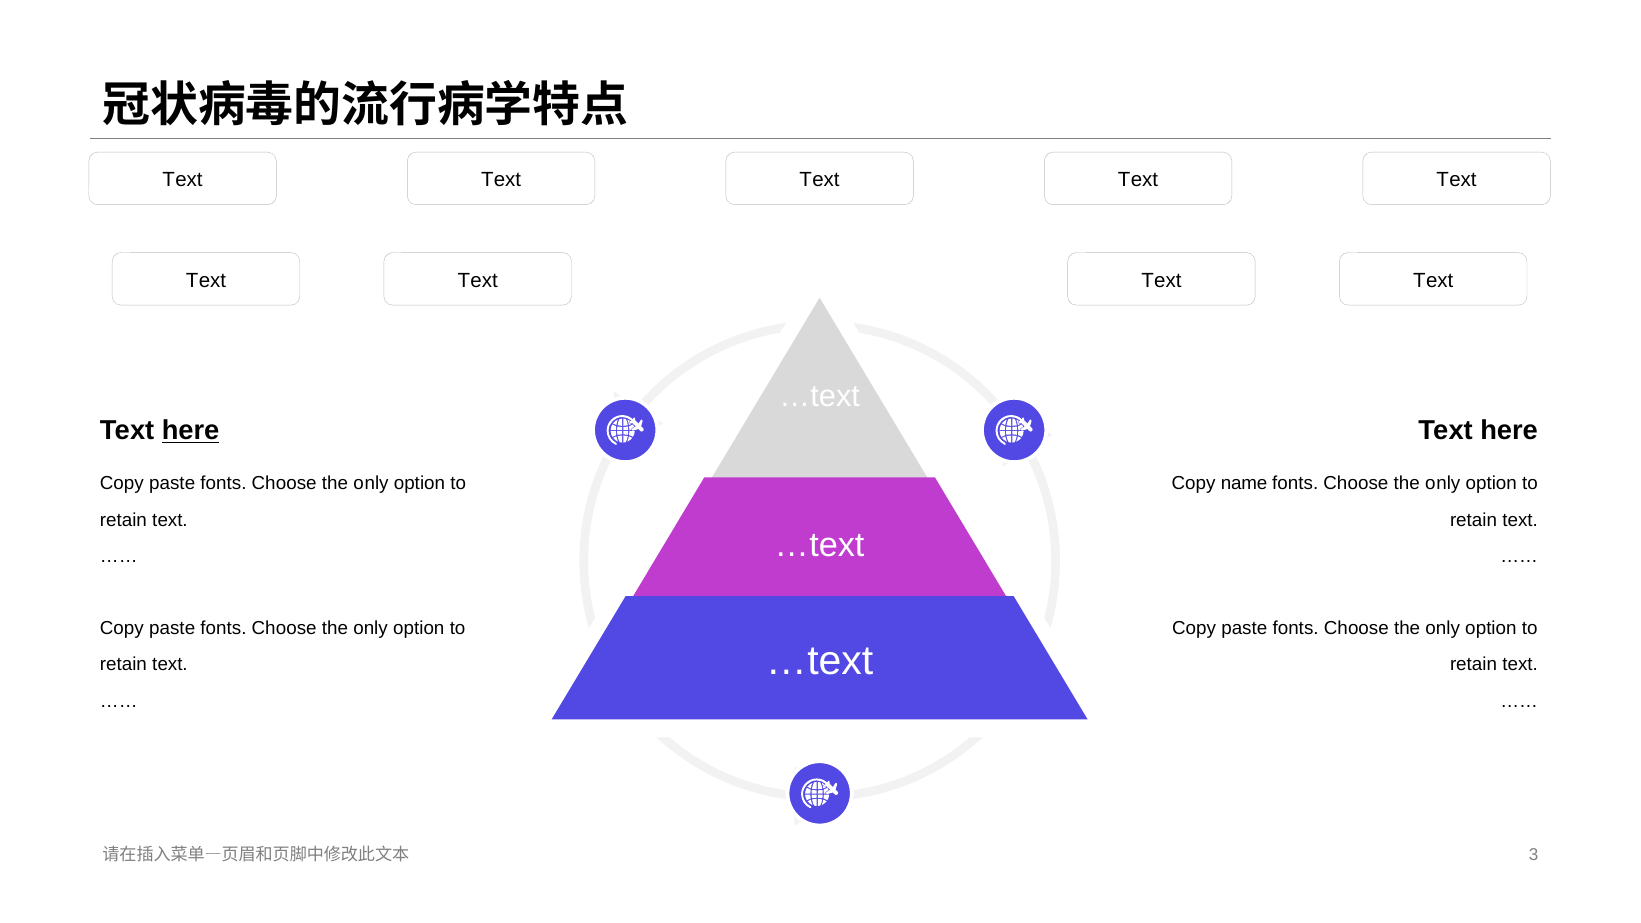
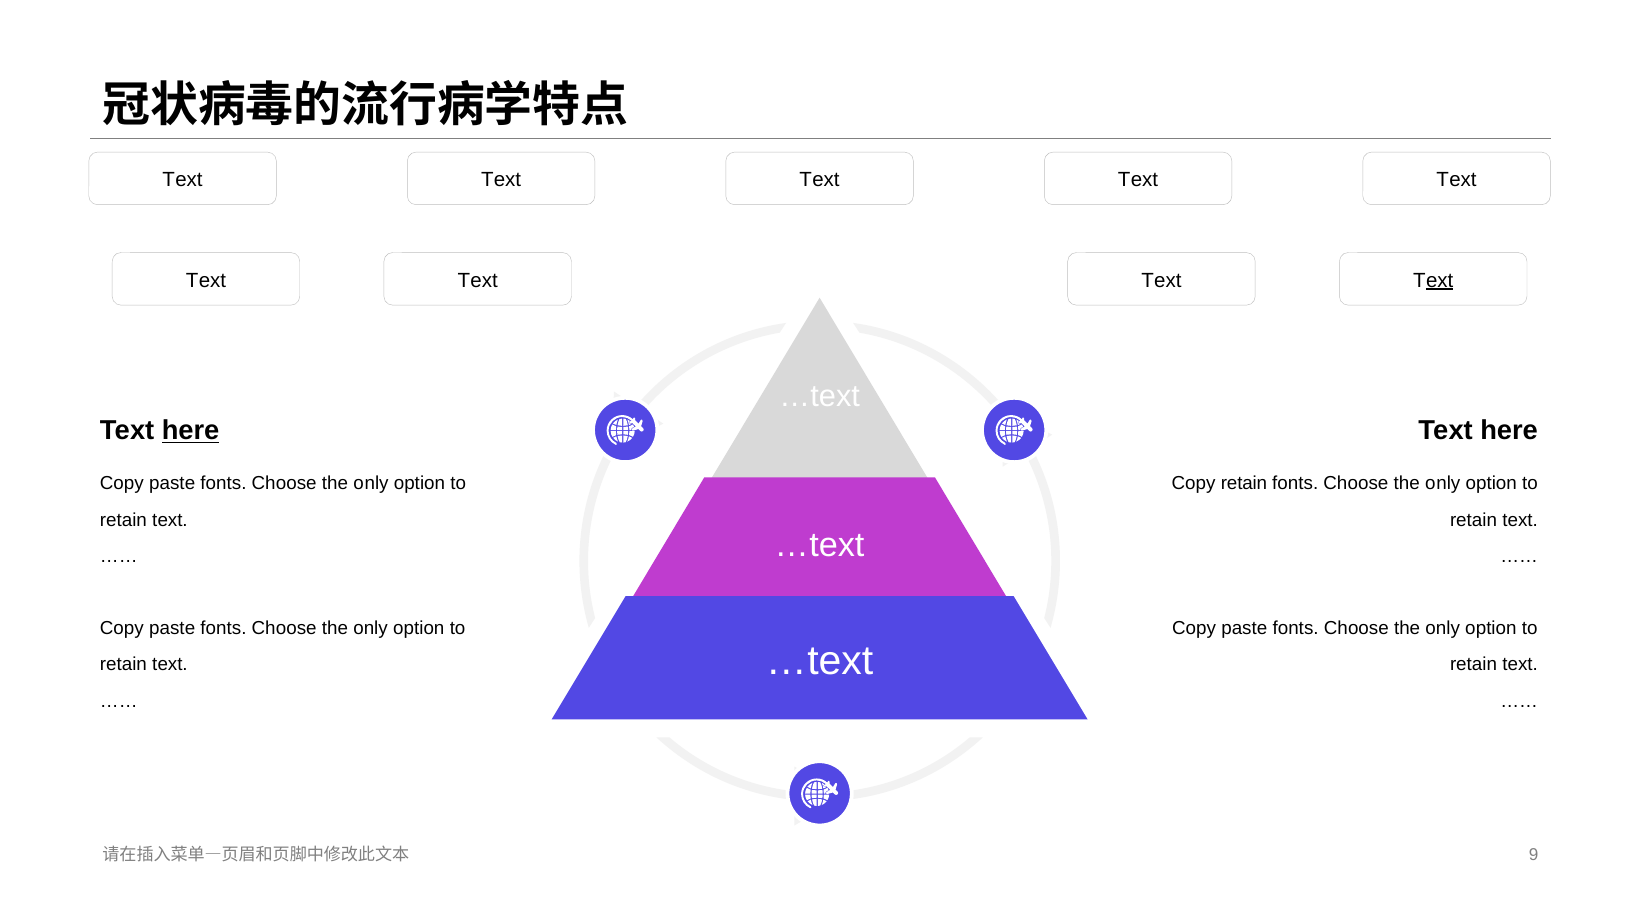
ext underline: none -> present (1440, 280)
Copy name: name -> retain (1244, 484)
3: 3 -> 9 (1534, 855)
